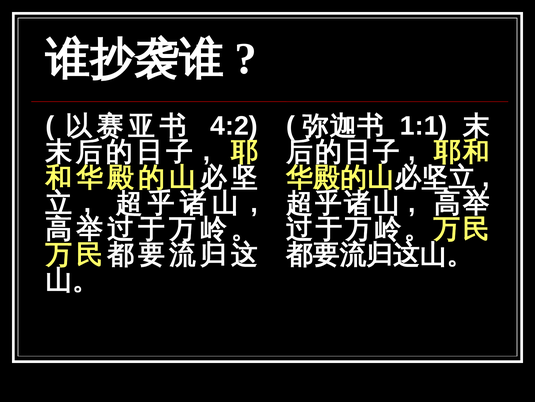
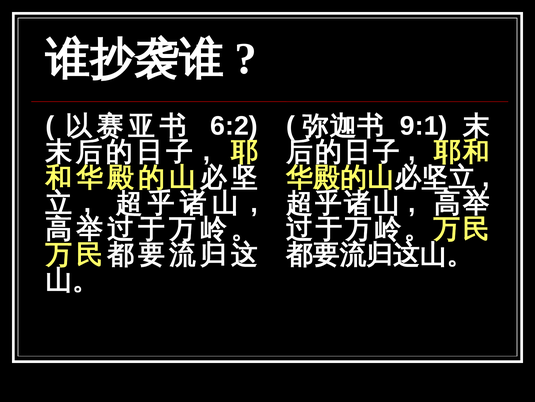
4:2: 4:2 -> 6:2 (234, 126)
1:1: 1:1 -> 9:1 (424, 126)
